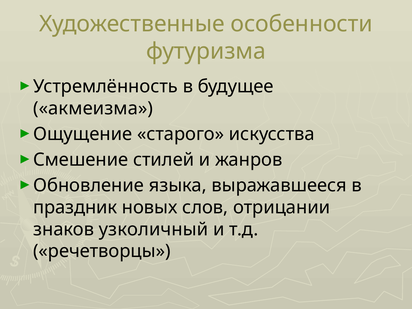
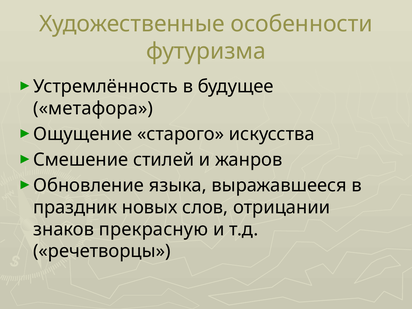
акмеизма: акмеизма -> метафора (93, 108)
узколичный: узколичный -> прекрасную (154, 229)
